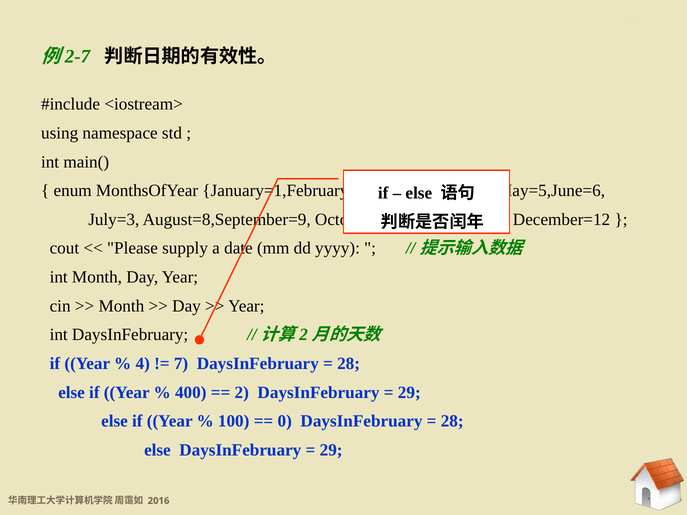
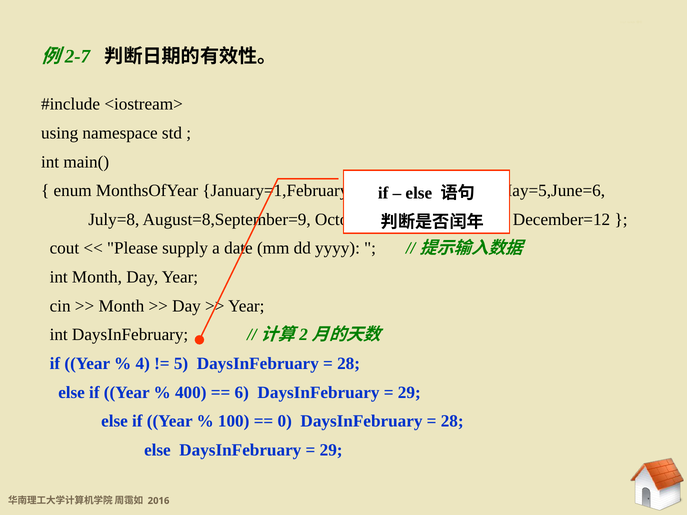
July=3: July=3 -> July=8 (114, 220)
7: 7 -> 5 (181, 364)
2: 2 -> 6 (242, 393)
